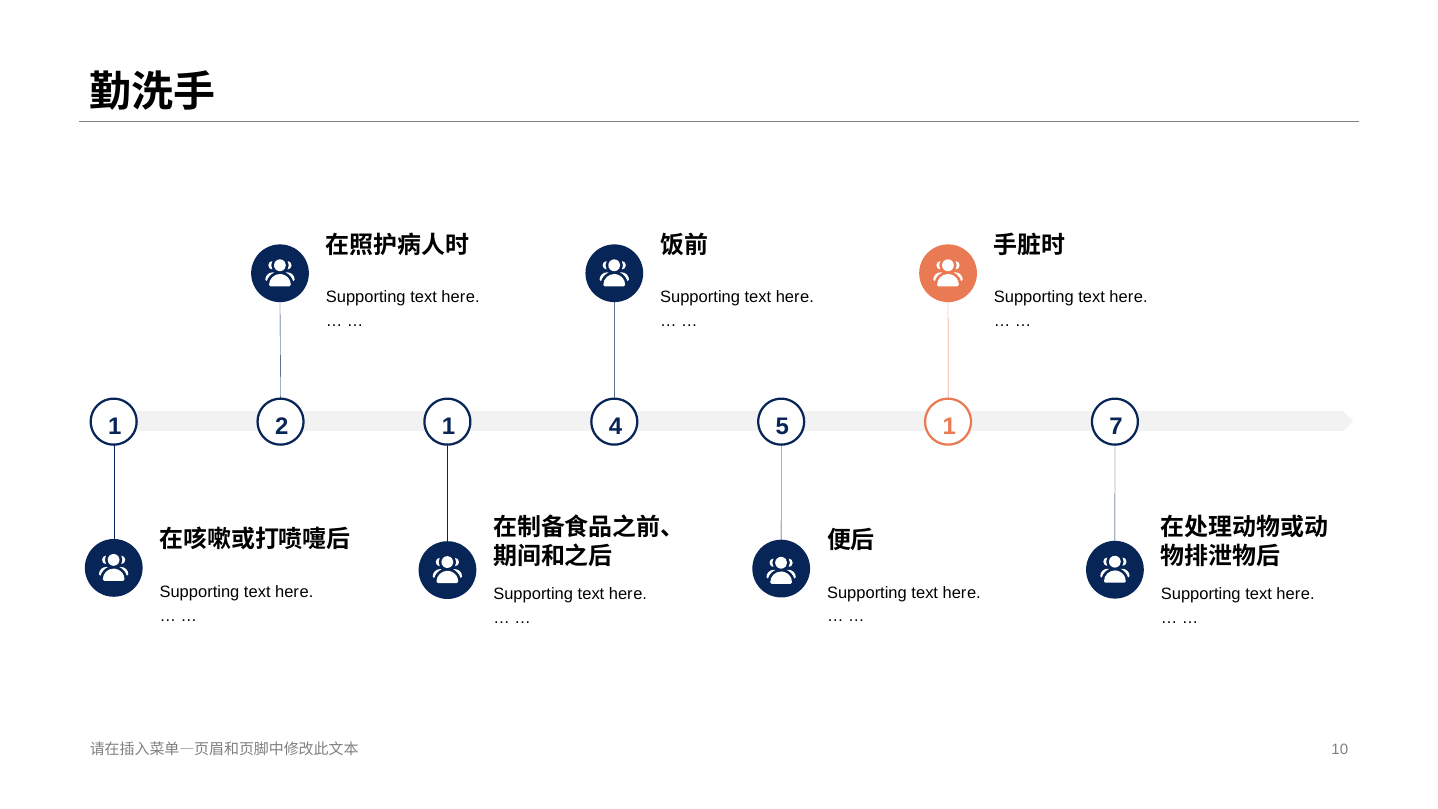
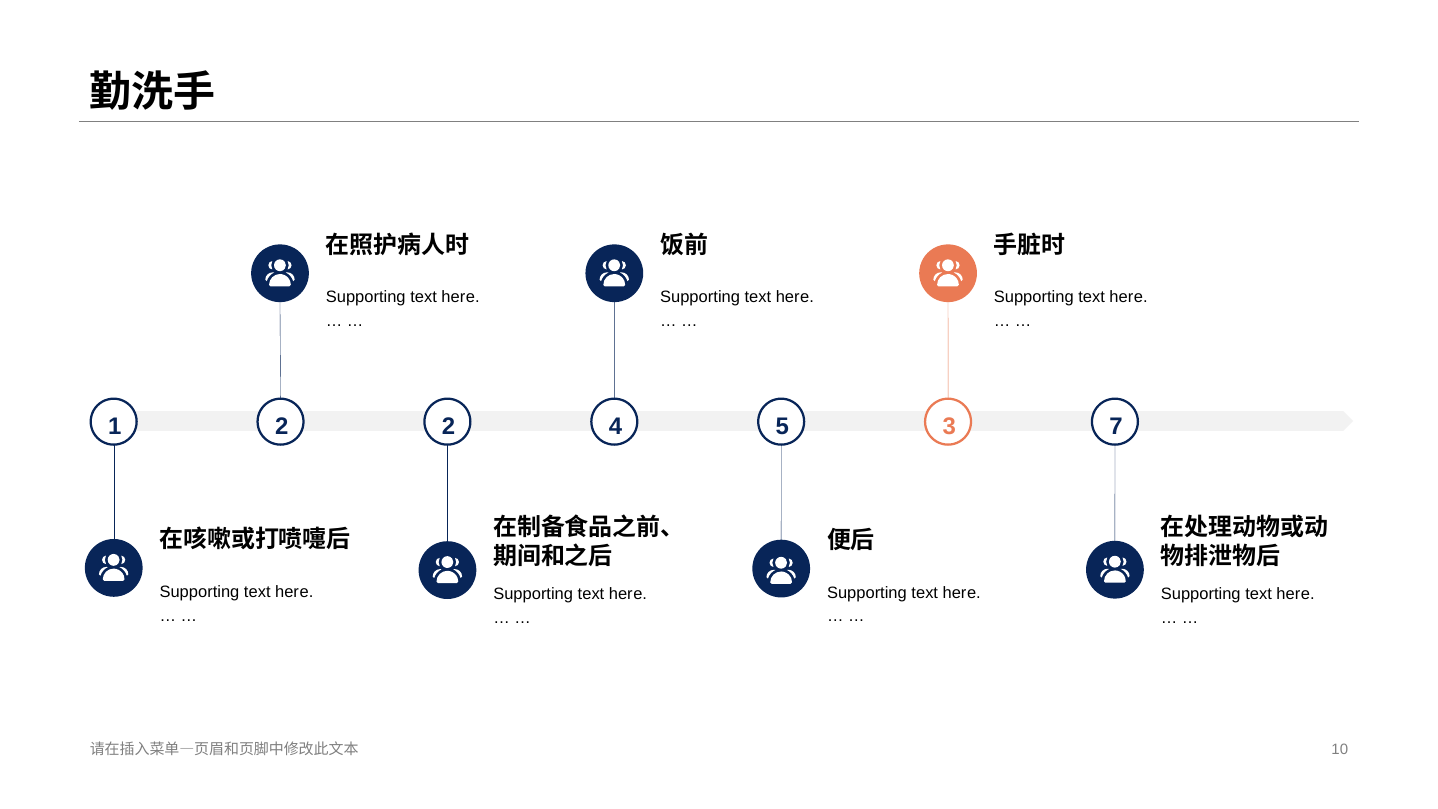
1 1: 1 -> 2 (449, 426)
4 1: 1 -> 3 (949, 426)
